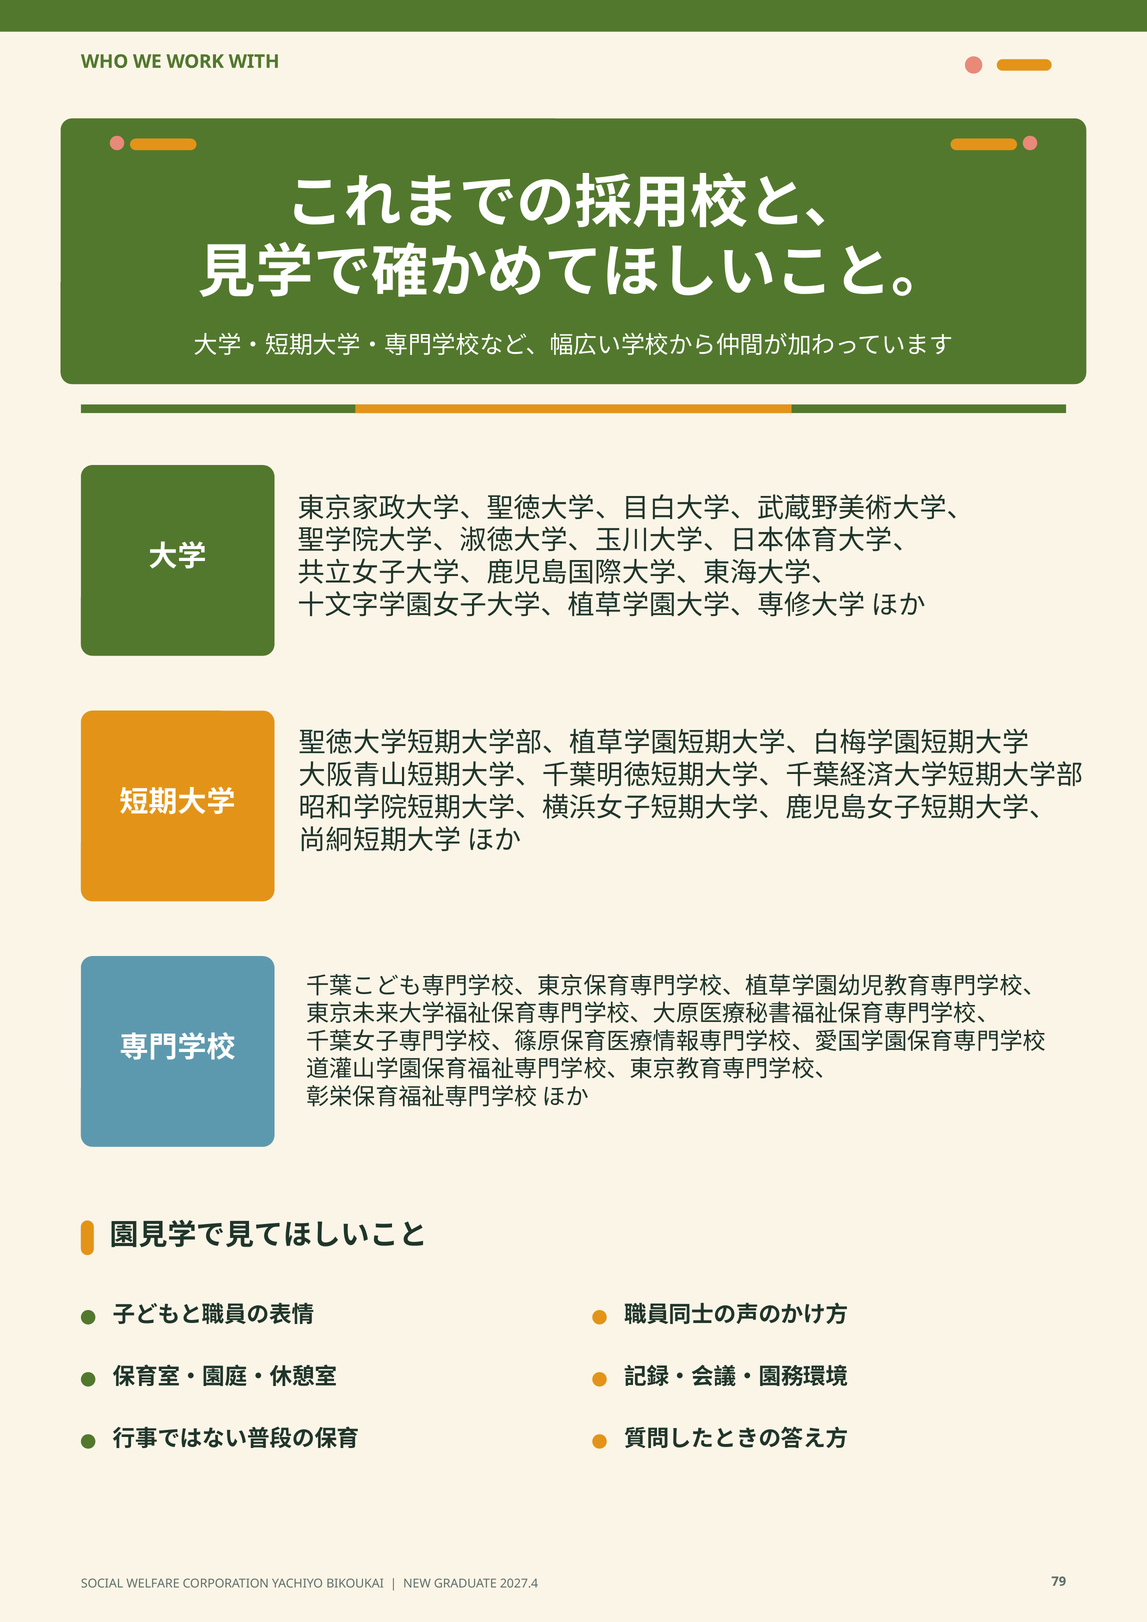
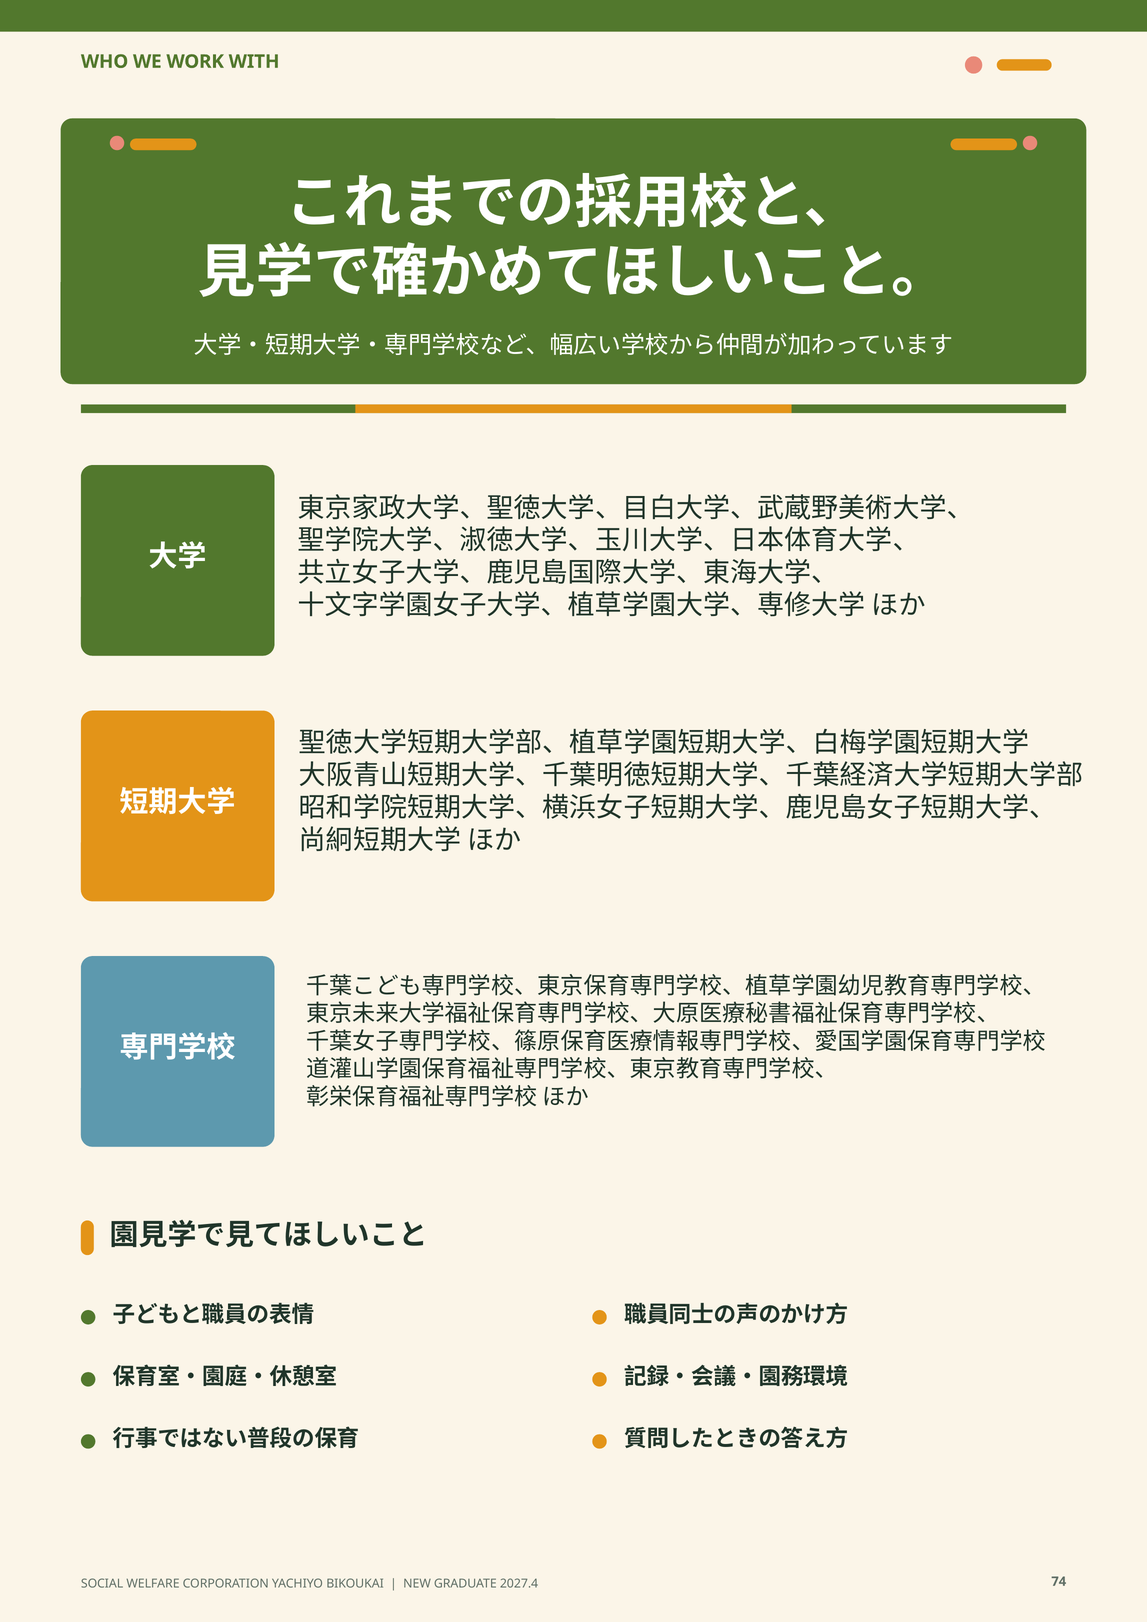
79: 79 -> 74 (1059, 1582)
